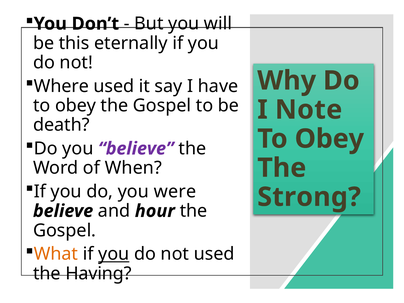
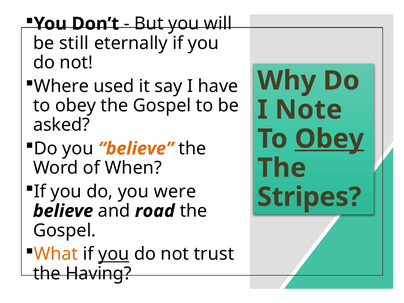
this: this -> still (74, 43)
death: death -> asked (61, 125)
Obey underline: none -> present (329, 139)
believe colour: purple -> orange (136, 149)
Strong: Strong -> Stripes (309, 197)
hour: hour -> road (155, 211)
not used: used -> trust (214, 254)
